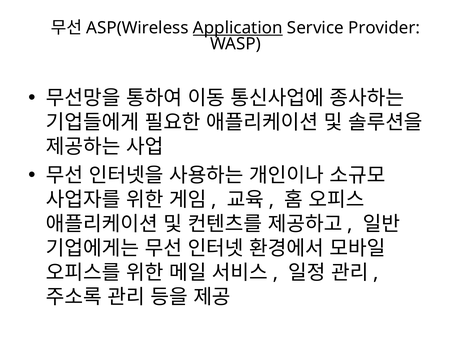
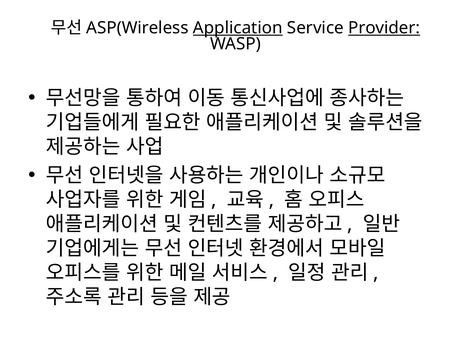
Provider underline: none -> present (384, 28)
